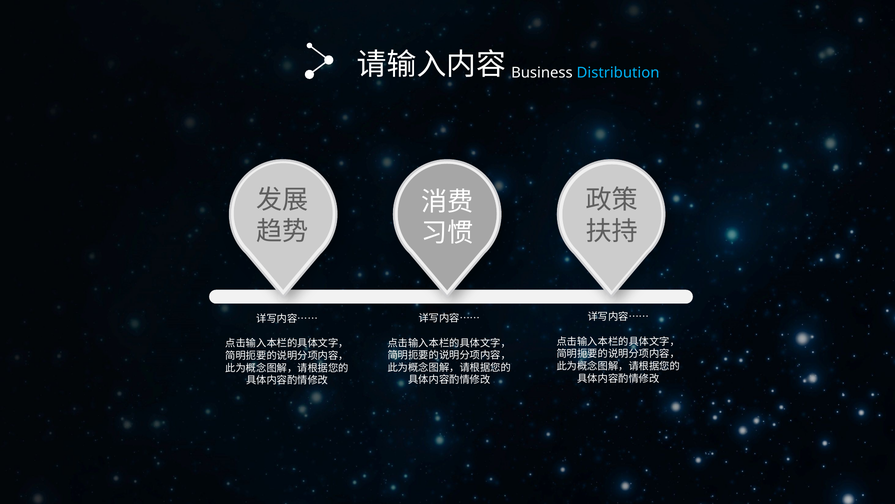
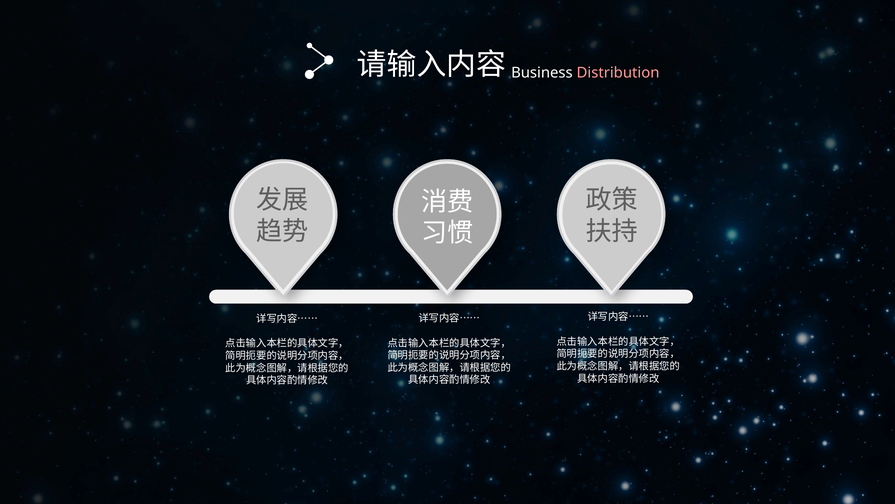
Distribution colour: light blue -> pink (618, 73)
